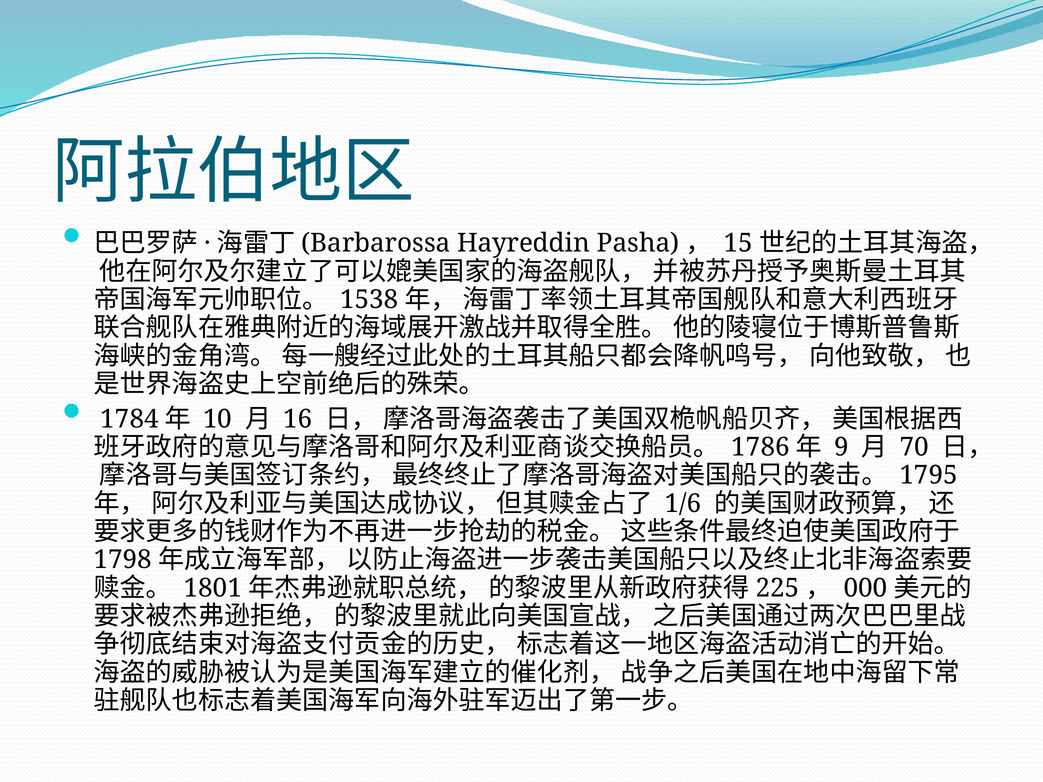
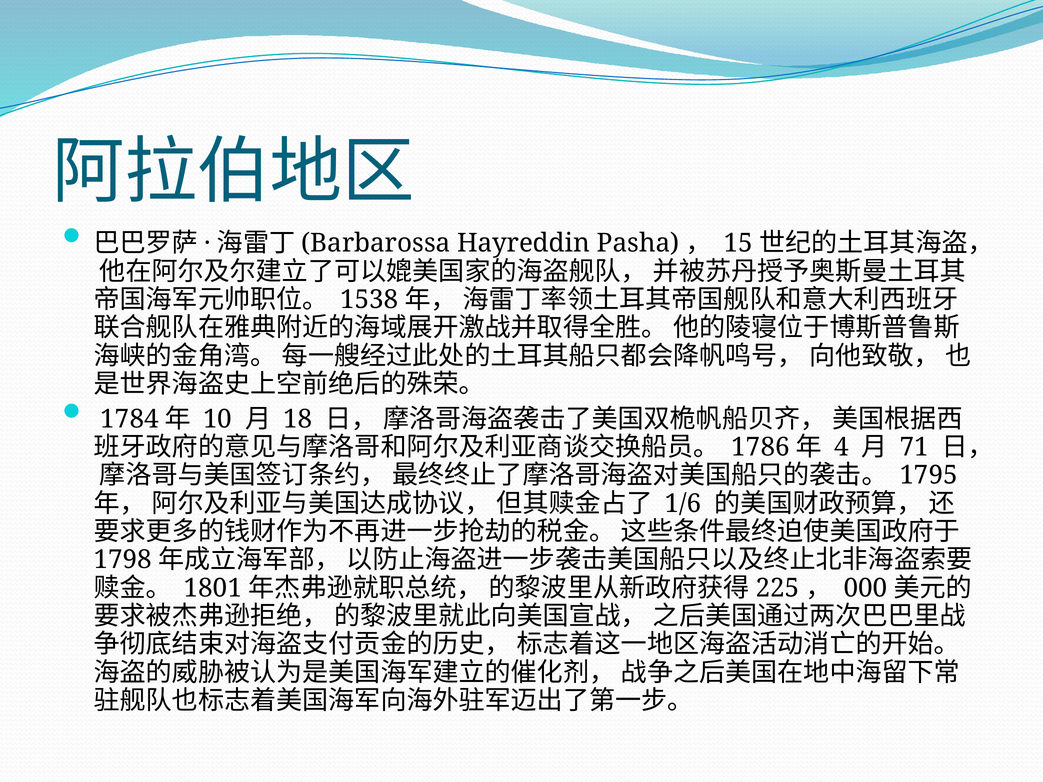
16: 16 -> 18 (298, 419)
9: 9 -> 4 (841, 447)
70: 70 -> 71 (914, 447)
